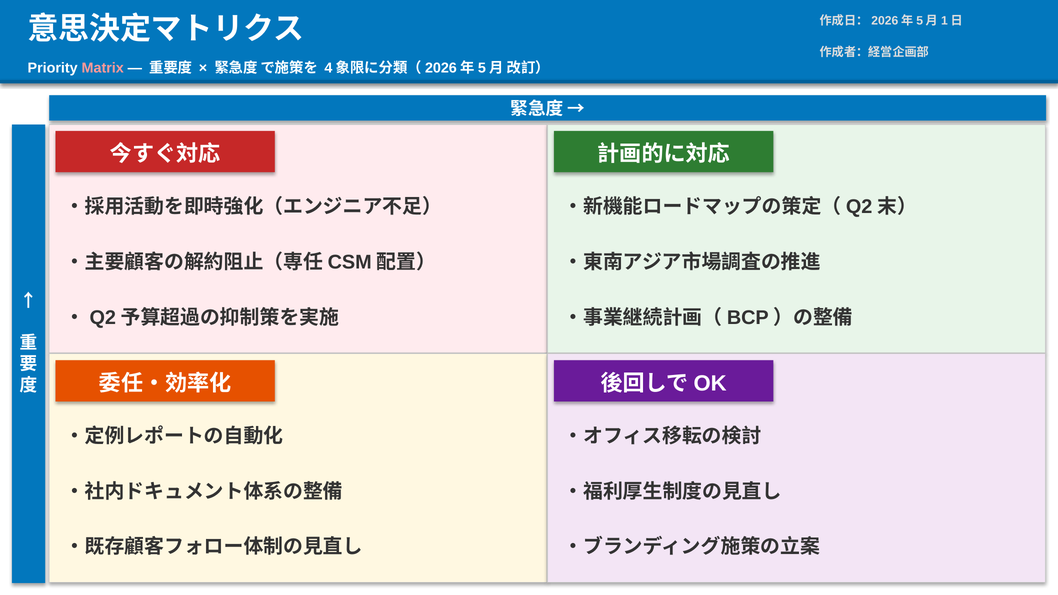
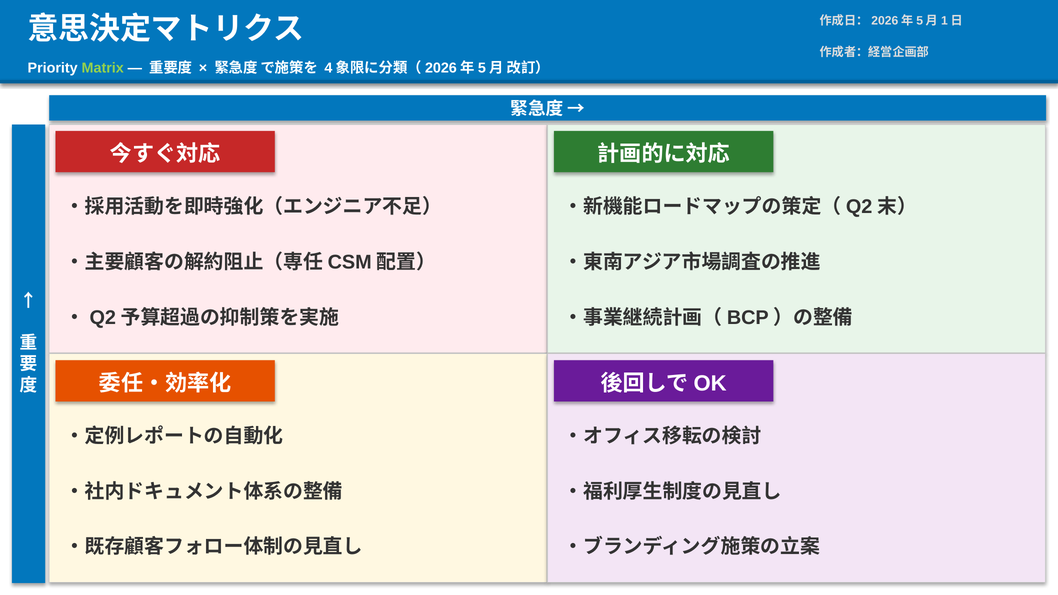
Matrix colour: pink -> light green (103, 68)
